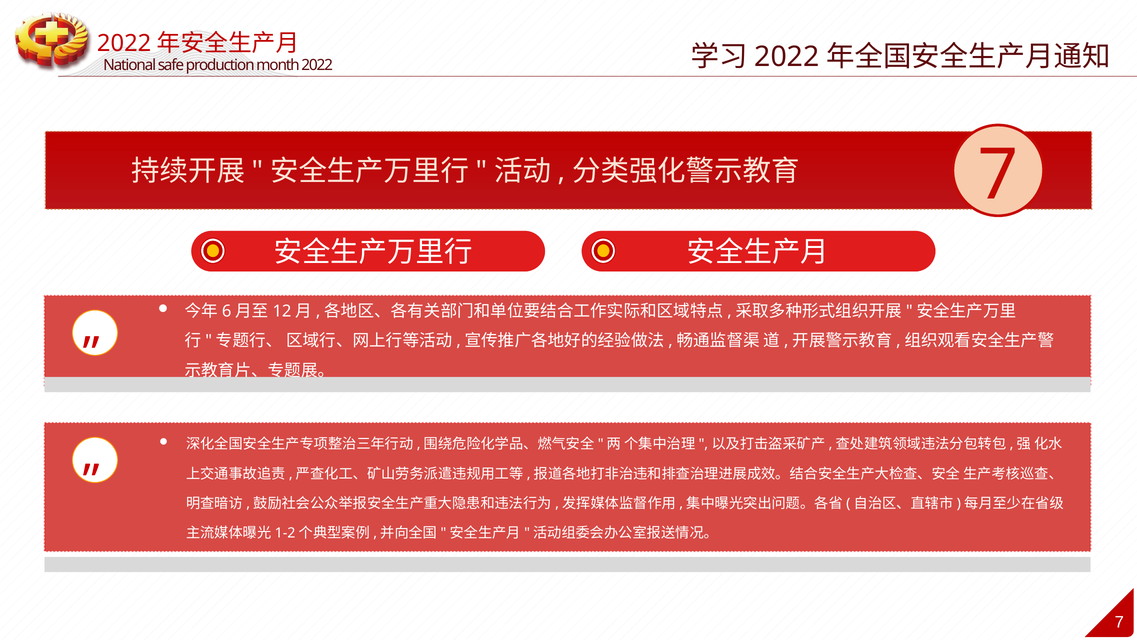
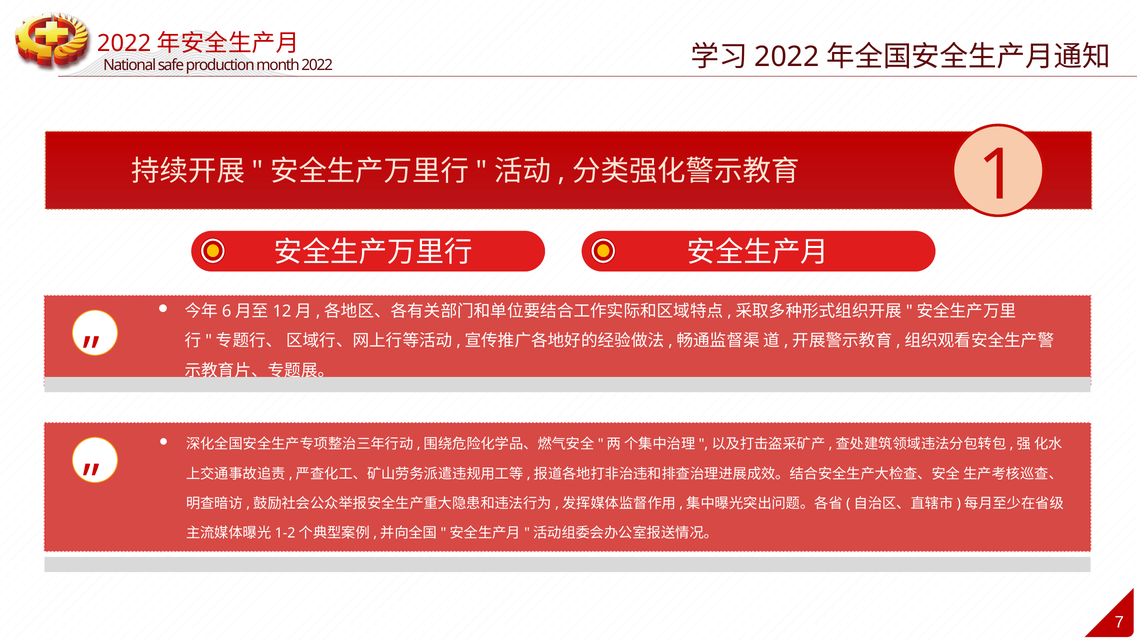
7: 7 -> 1 (998, 175)
